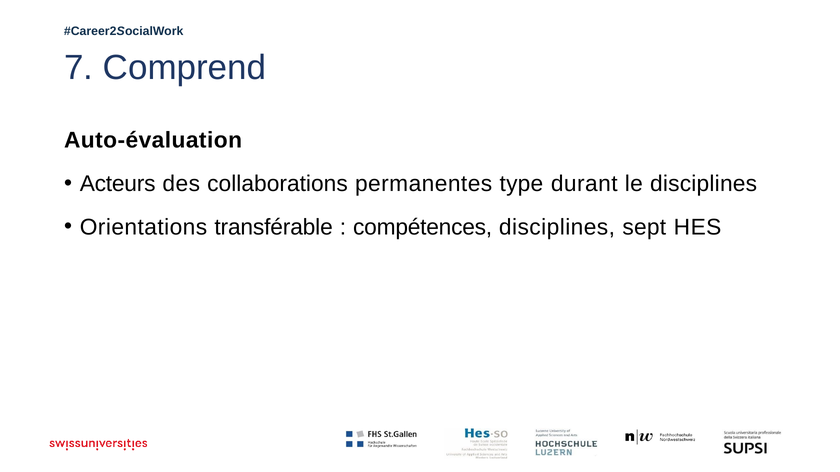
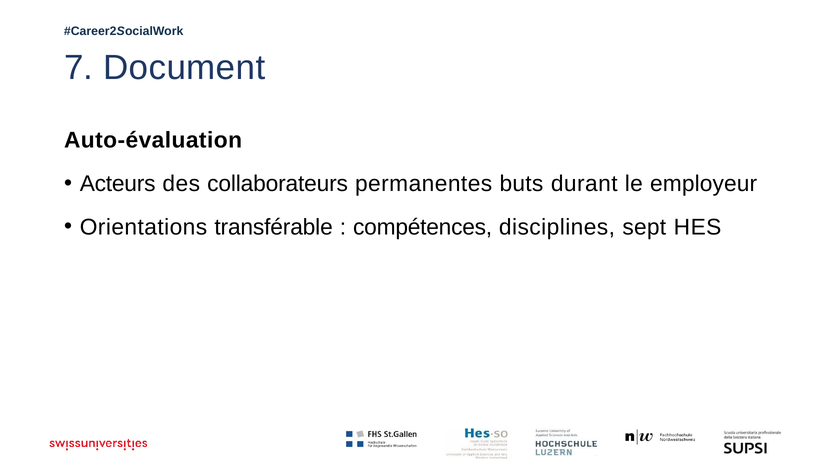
Comprend: Comprend -> Document (184, 68)
collaborations: collaborations -> collaborateurs (278, 184)
type: type -> buts (521, 184)
le disciplines: disciplines -> employeur (704, 184)
